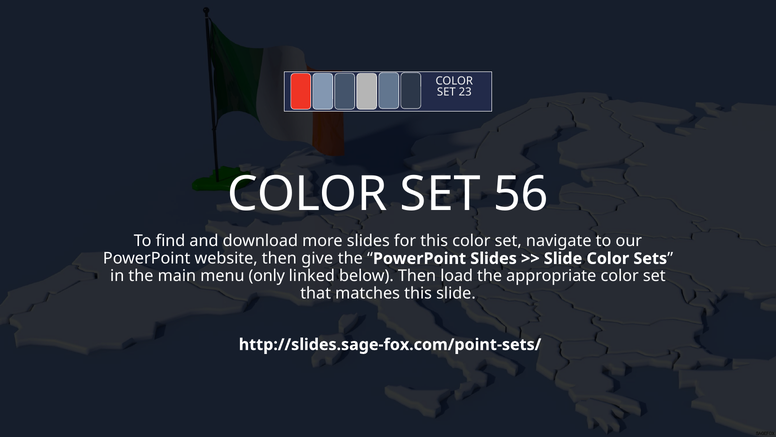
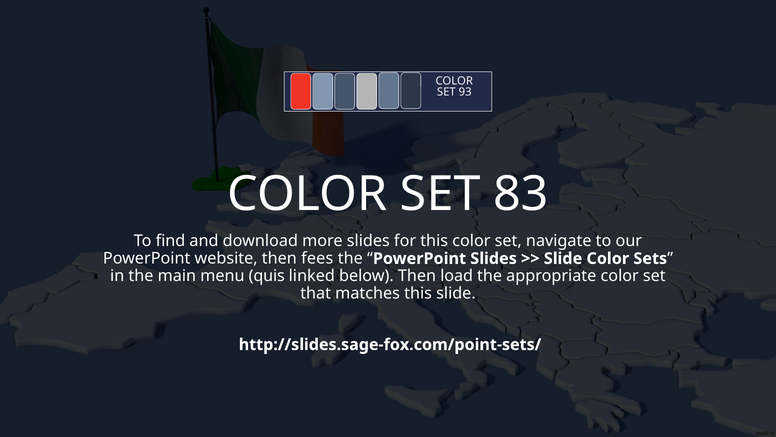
23: 23 -> 93 (465, 92)
56: 56 -> 83 (521, 194)
give: give -> fees (317, 258)
only: only -> quis (267, 276)
